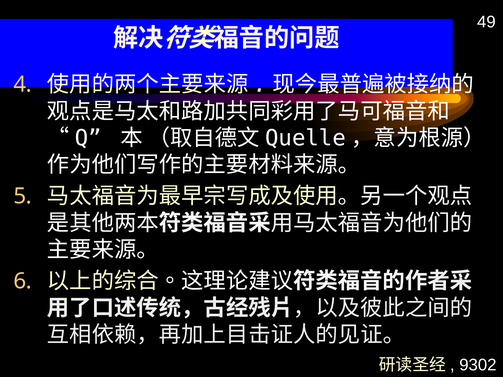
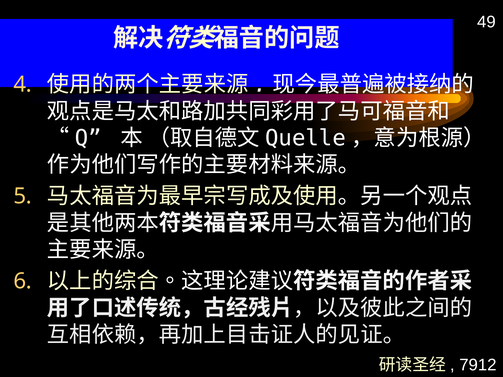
9302: 9302 -> 7912 (478, 365)
